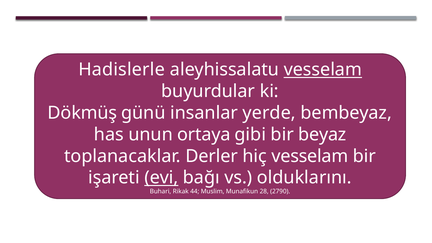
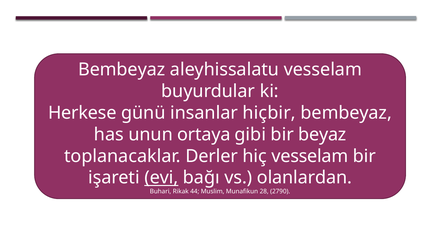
Hadislerle: Hadislerle -> Bembeyaz (122, 70)
vesselam underline: present -> none (323, 70)
Dökmüş: Dökmüş -> Herkese (82, 113)
yerde: yerde -> hiçbir (269, 113)
olduklarını: olduklarını -> olanlardan (304, 178)
